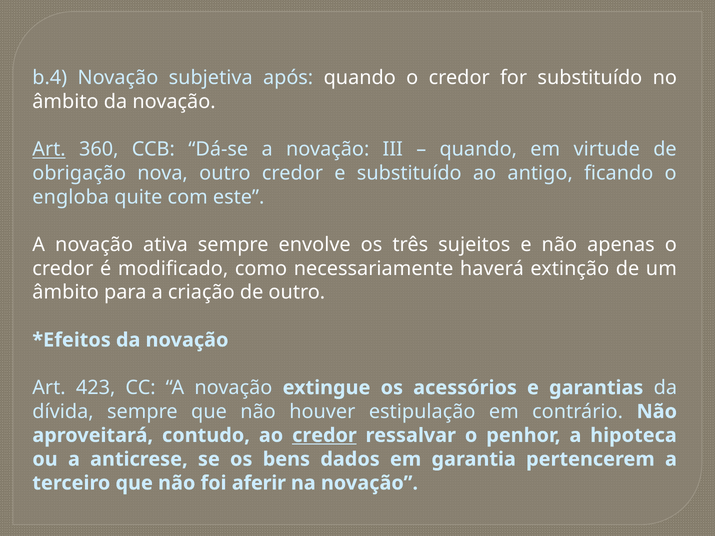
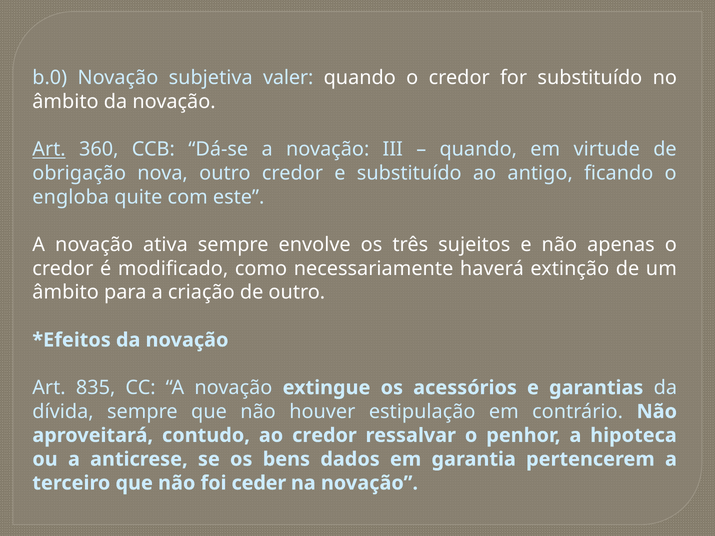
b.4: b.4 -> b.0 (50, 78)
após: após -> valer (288, 78)
423: 423 -> 835 (96, 388)
credor underline: present -> none (324, 436)
aferir: aferir -> ceder (259, 483)
